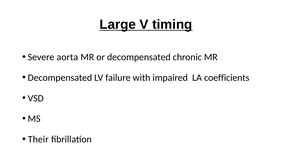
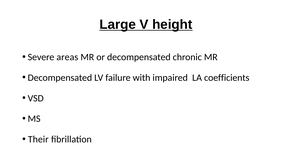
timing: timing -> height (172, 25)
aorta: aorta -> areas (67, 57)
